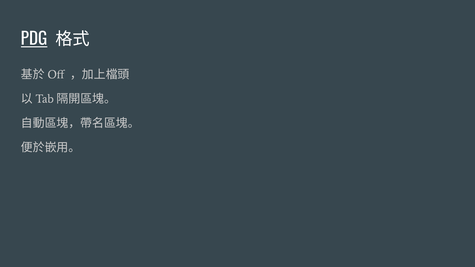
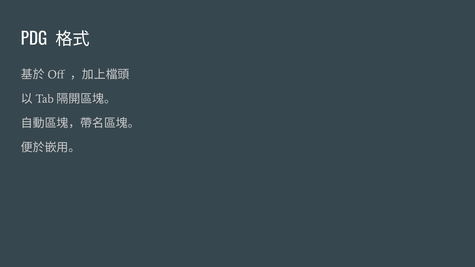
PDG underline: present -> none (34, 39)
